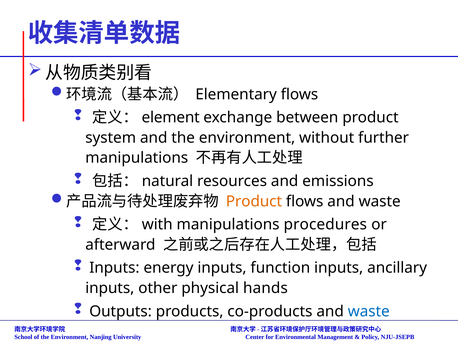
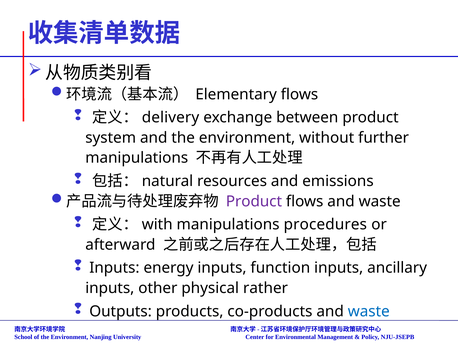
element: element -> delivery (171, 117)
Product colour: orange -> purple (254, 201)
hands: hands -> rather (265, 288)
